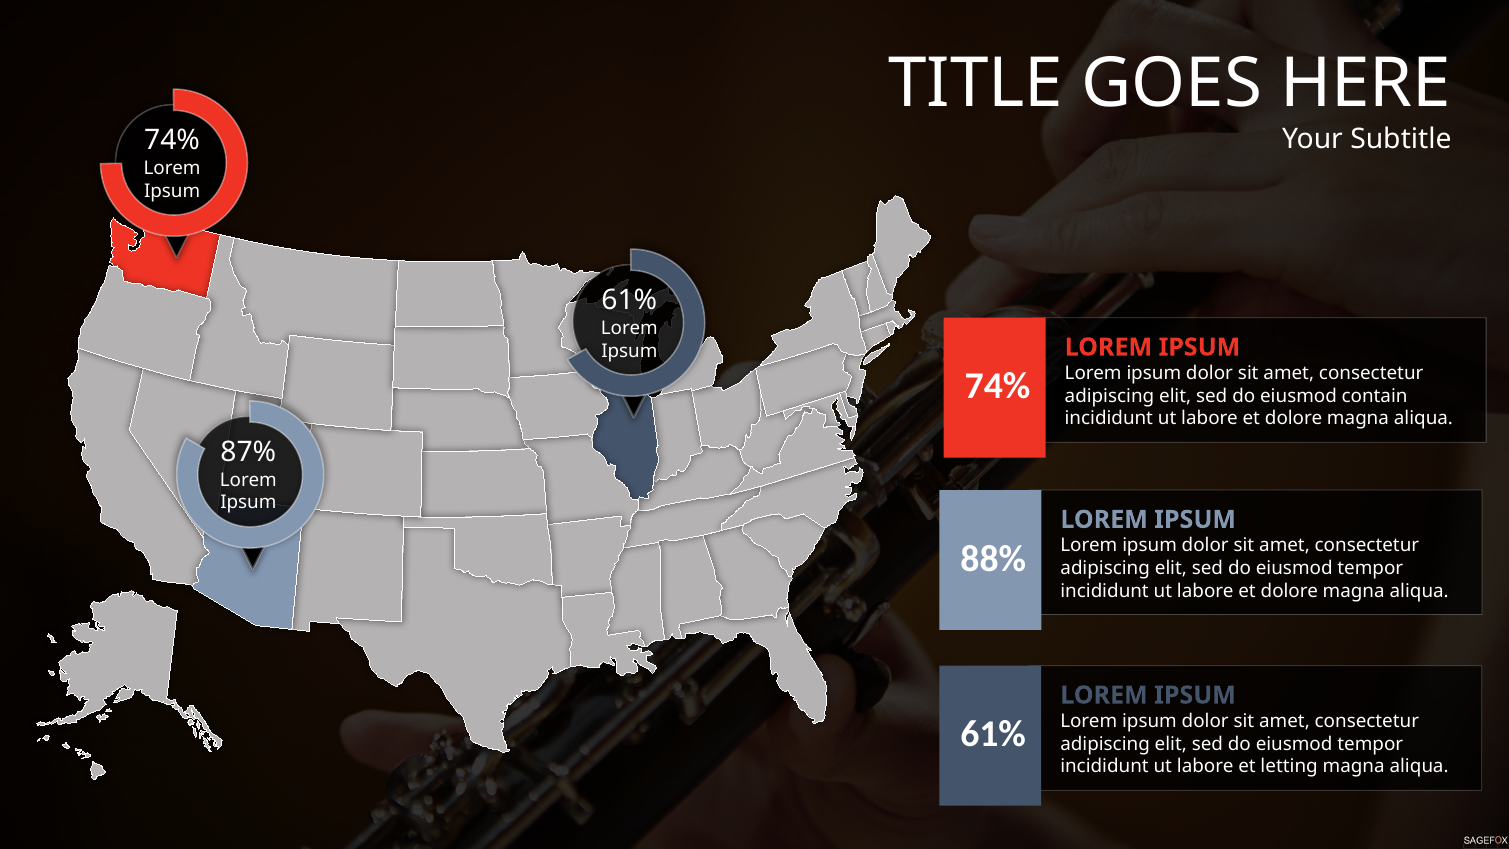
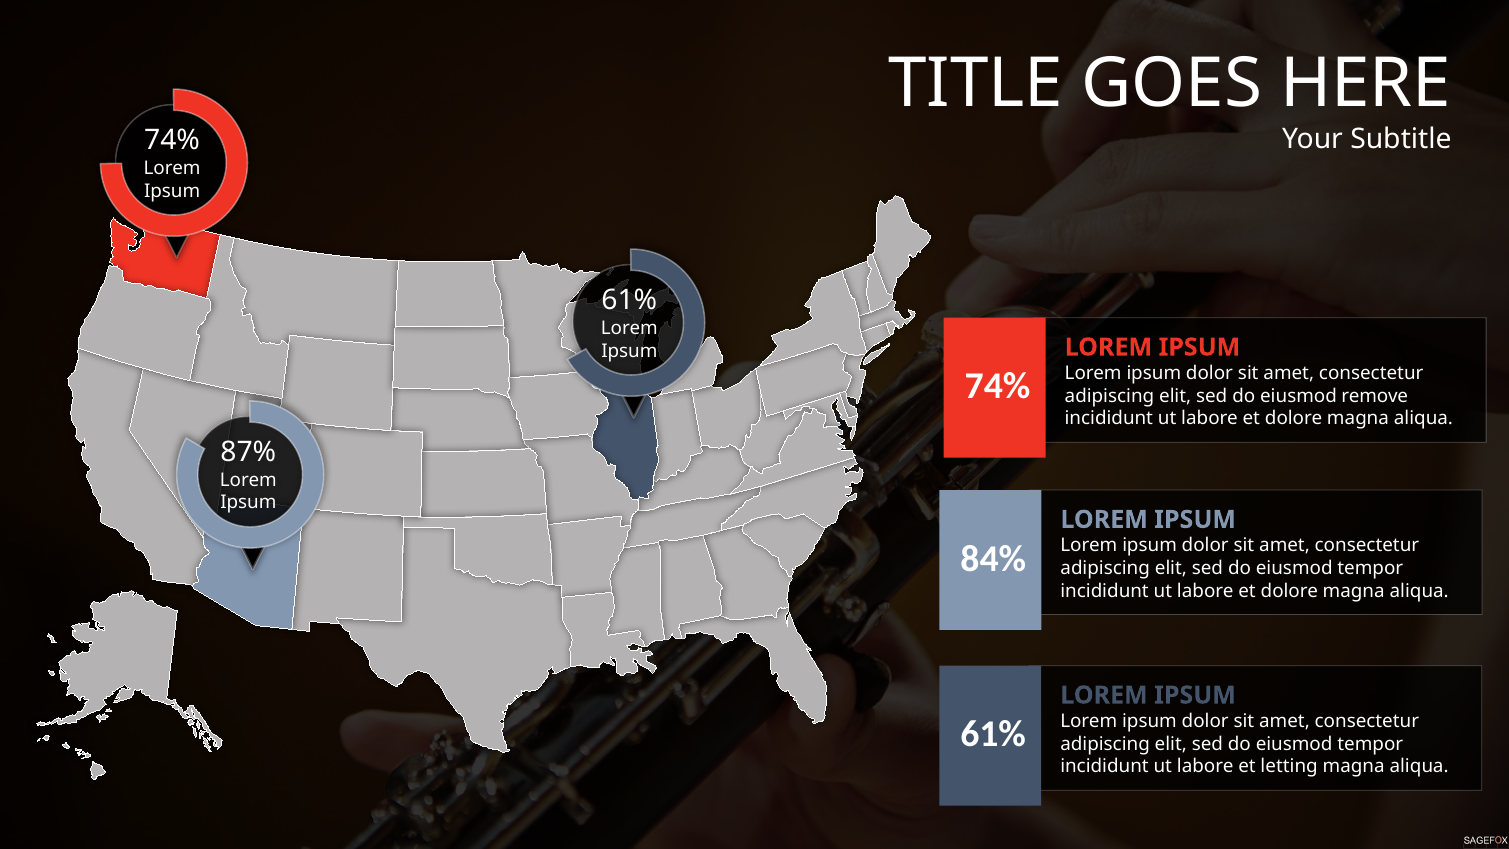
contain: contain -> remove (1375, 396)
88%: 88% -> 84% (993, 559)
